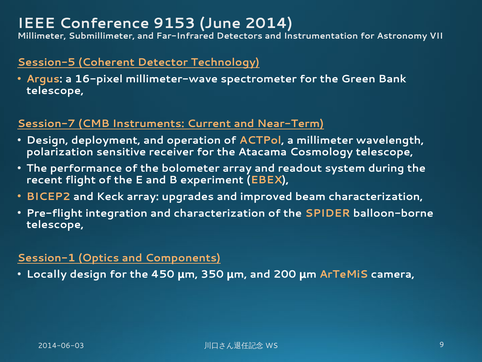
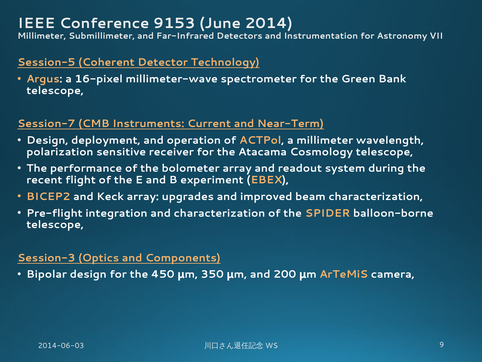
Session-1: Session-1 -> Session-3 (46, 258)
Locally: Locally -> Bipolar (47, 274)
